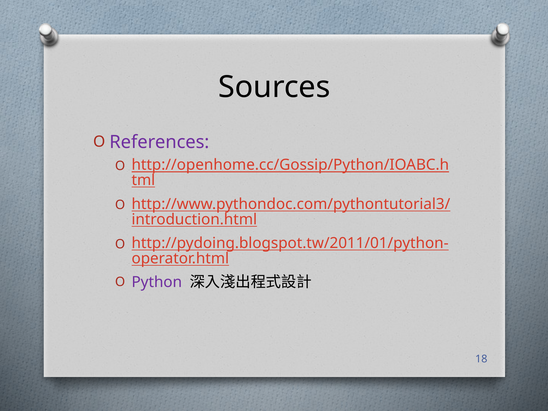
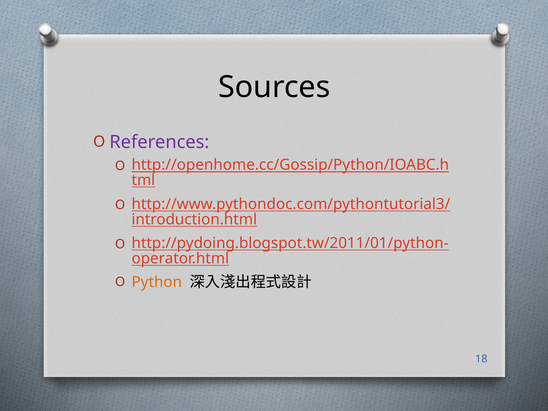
Python colour: purple -> orange (157, 282)
